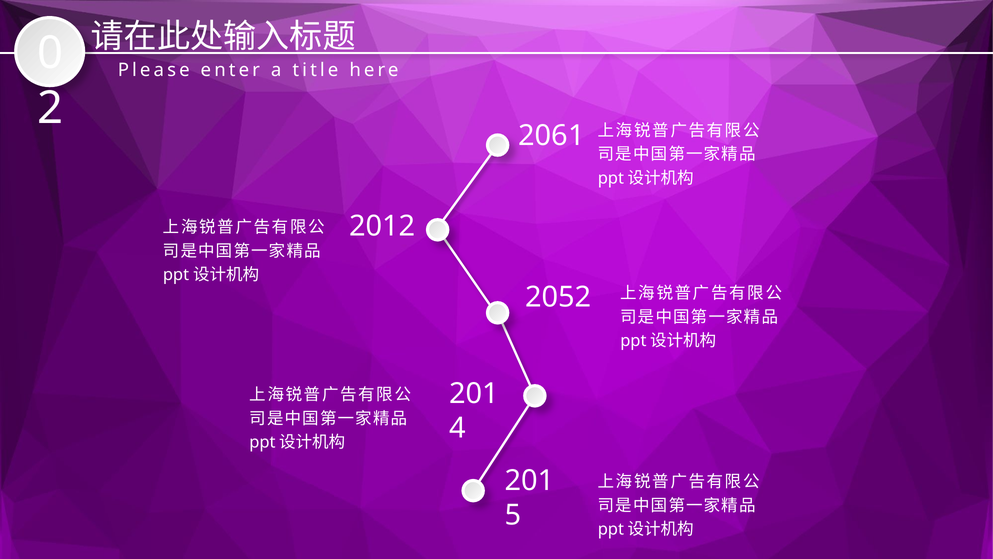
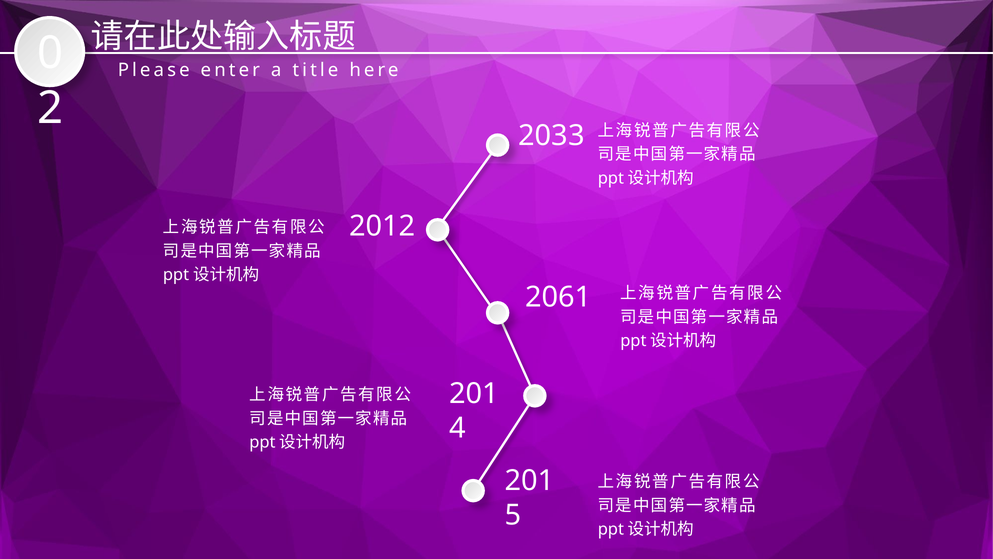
2061: 2061 -> 2033 (552, 136)
2052: 2052 -> 2061 (558, 297)
